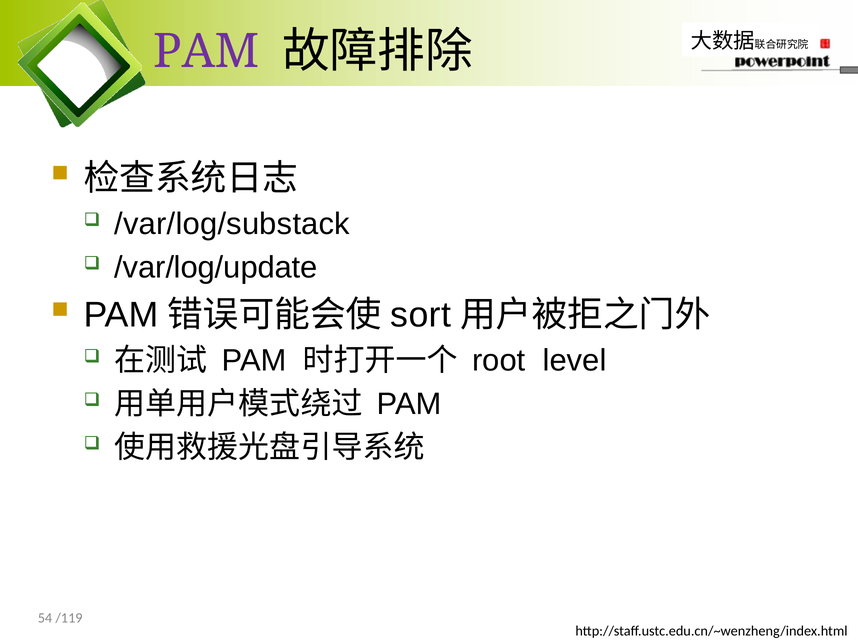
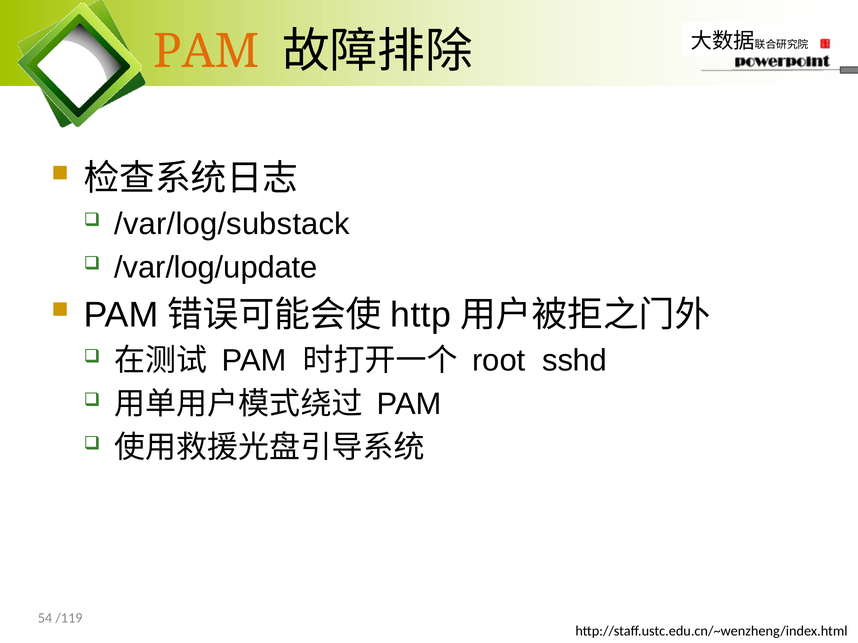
PAM colour: purple -> orange (206, 52)
sort: sort -> http (421, 315)
level: level -> sshd (575, 361)
